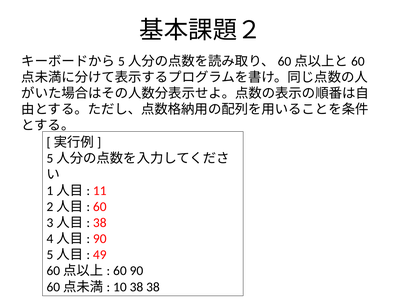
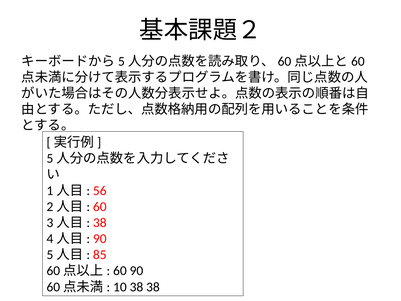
11: 11 -> 56 (100, 190)
49: 49 -> 85 (100, 255)
